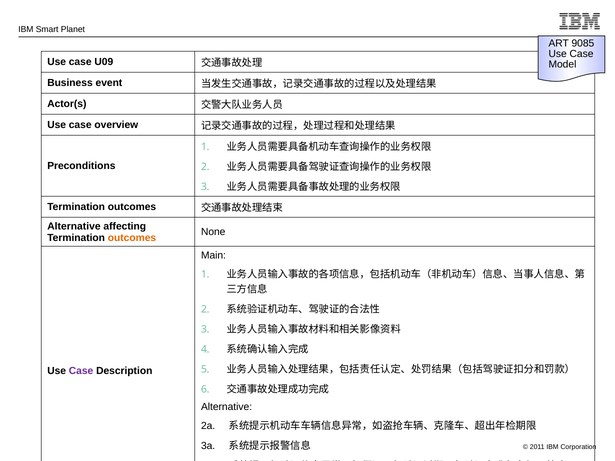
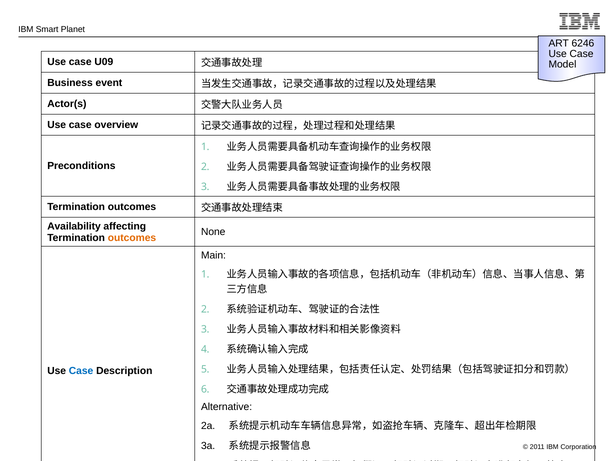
9085: 9085 -> 6246 (583, 44)
Alternative: Alternative -> Availability (74, 226)
Case colour: purple -> blue (81, 371)
